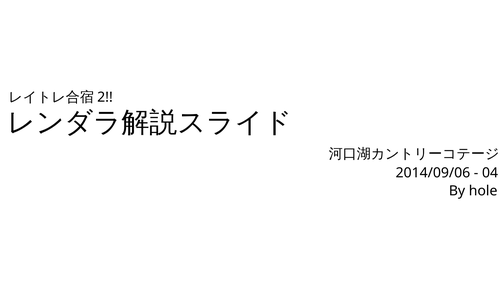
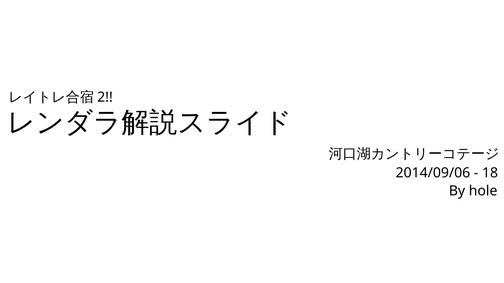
04: 04 -> 18 (490, 173)
